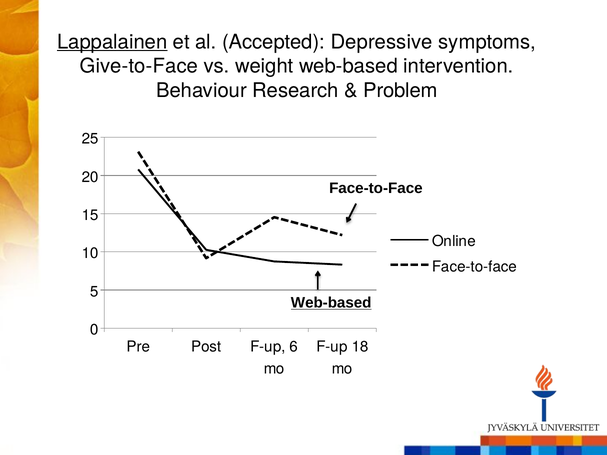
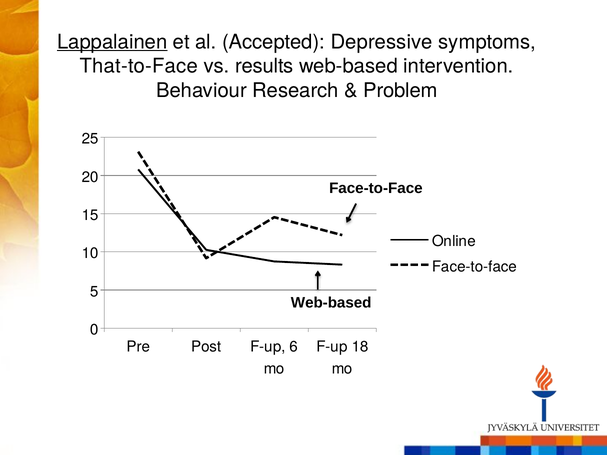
Give-to-Face: Give-to-Face -> That-to-Face (139, 66)
weight: weight -> results (264, 66)
Web-based underline: present -> none (331, 303)
